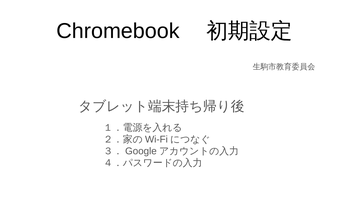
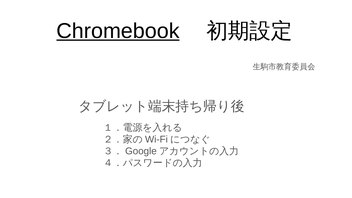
Chromebook underline: none -> present (118, 31)
